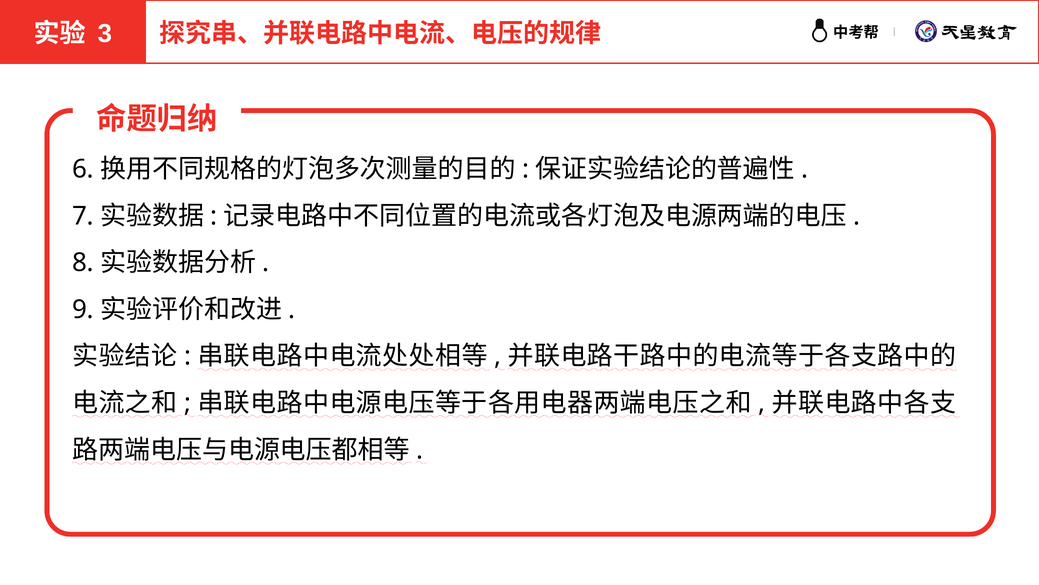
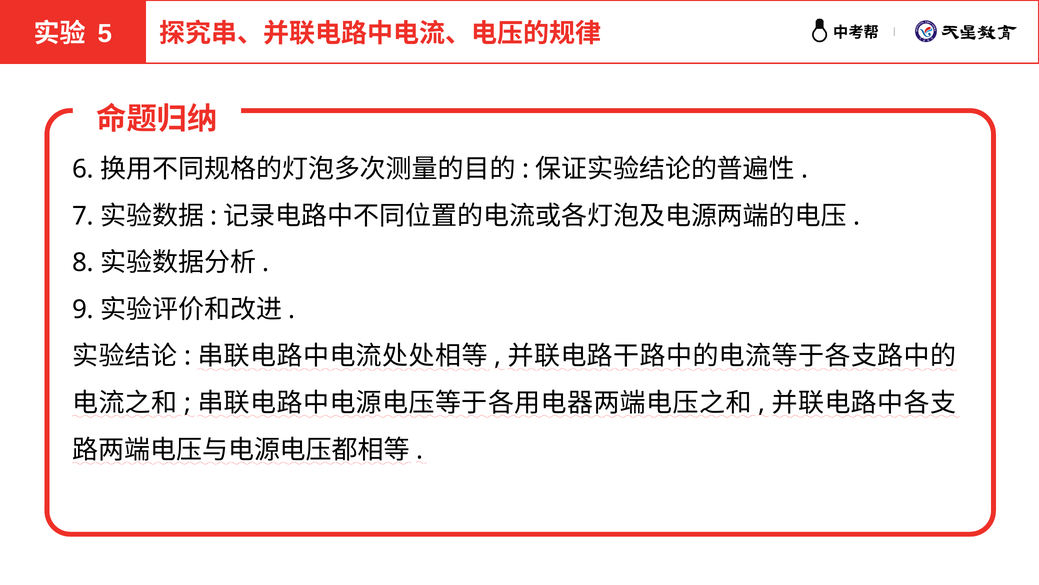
3: 3 -> 5 (105, 33)
